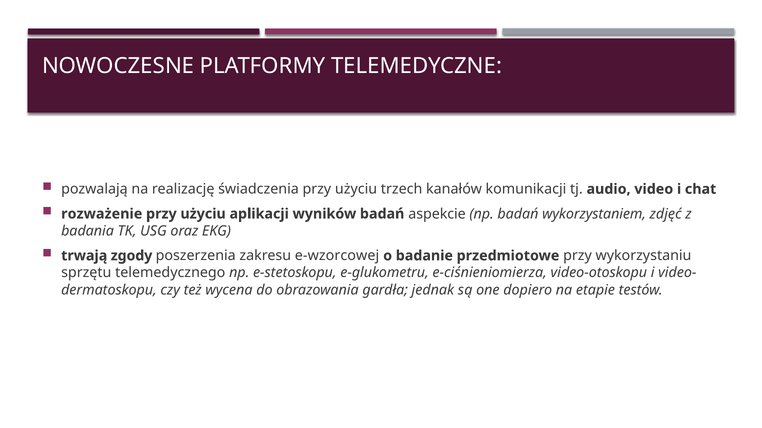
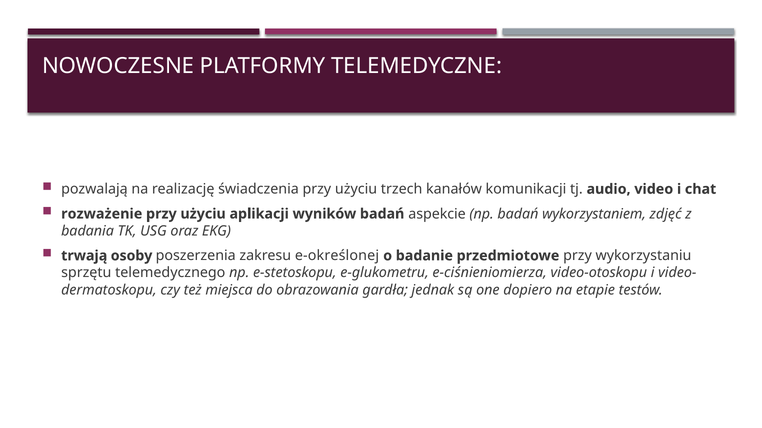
zgody: zgody -> osoby (132, 256)
e-wzorcowej: e-wzorcowej -> e-określonej (337, 256)
wycena: wycena -> miejsca (229, 290)
